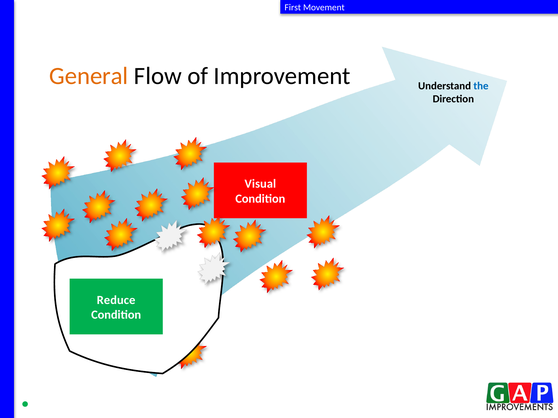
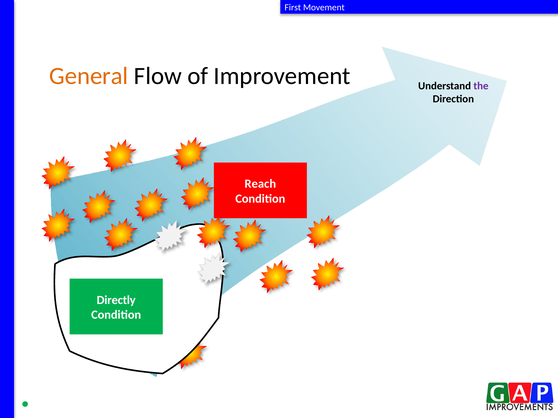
the colour: blue -> purple (481, 86)
Visual: Visual -> Reach (260, 184)
Reduce: Reduce -> Directly (116, 300)
